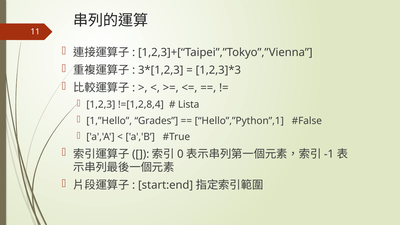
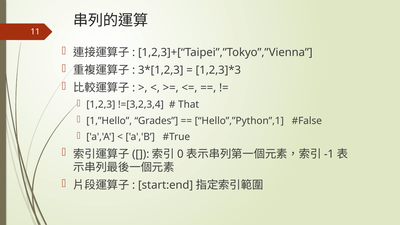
!=[1,2,8,4: !=[1,2,8,4 -> !=[3,2,3,4 (141, 105)
Lista: Lista -> That (189, 105)
